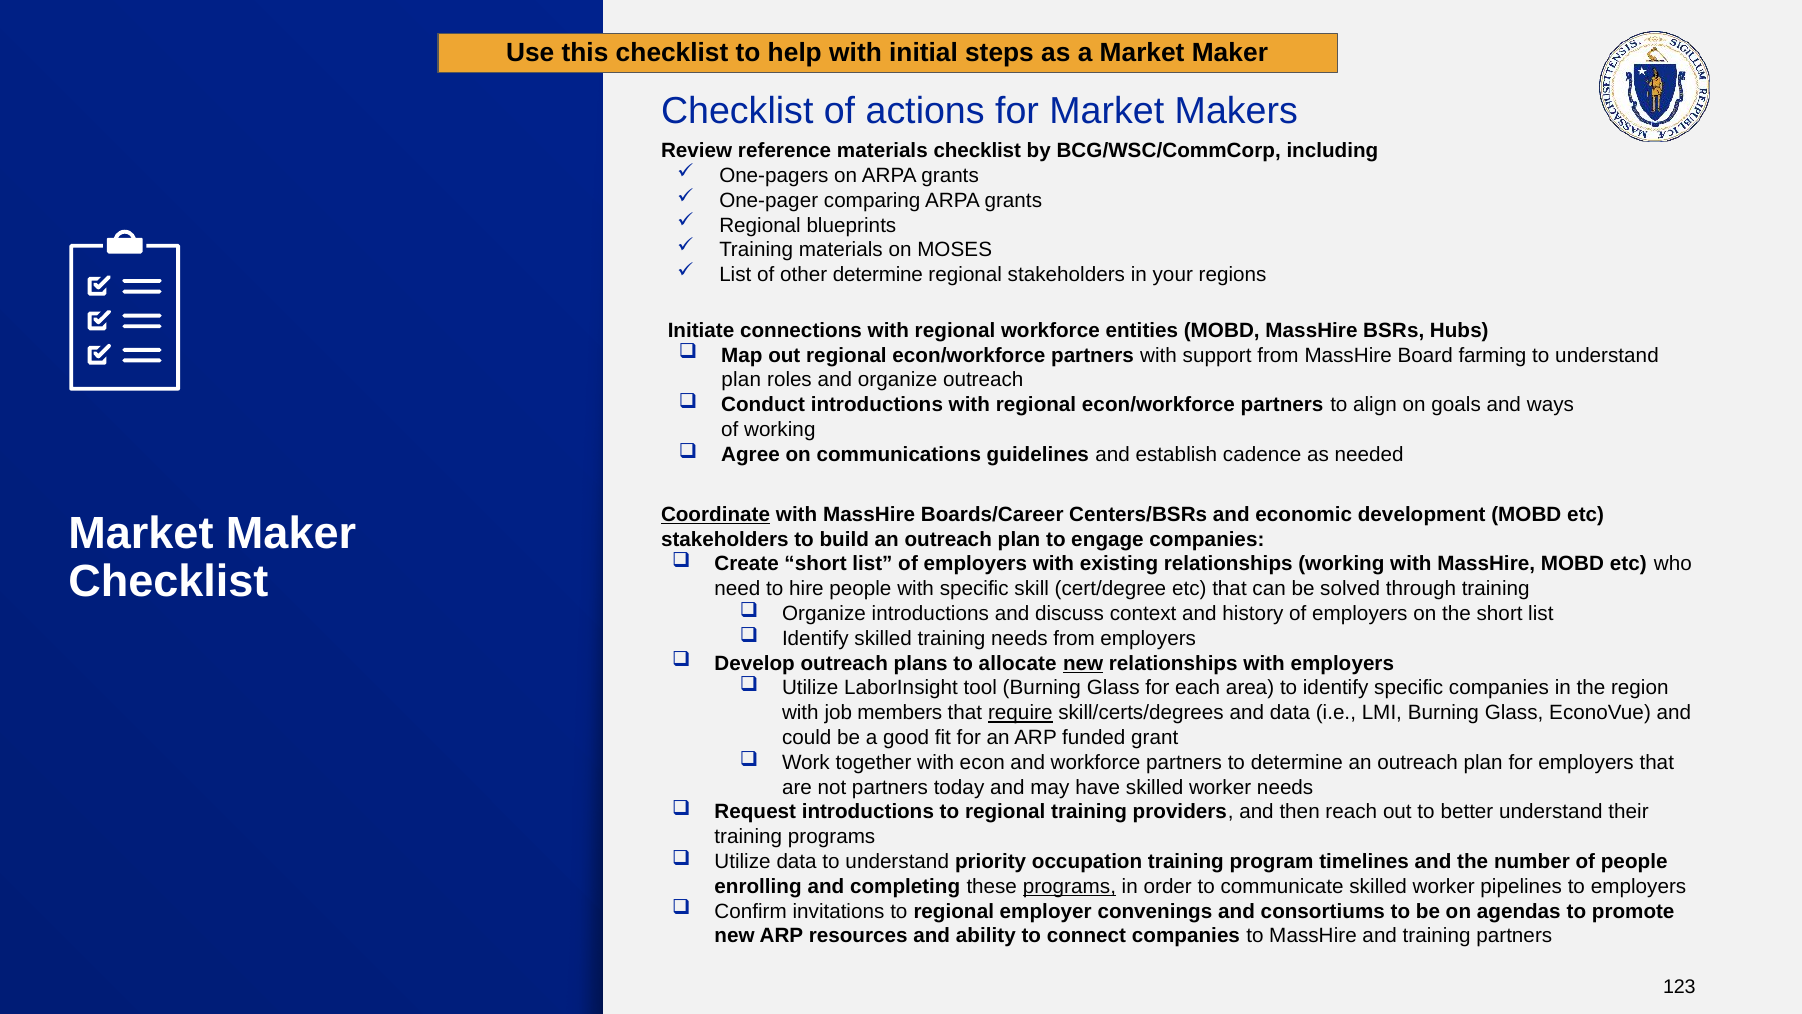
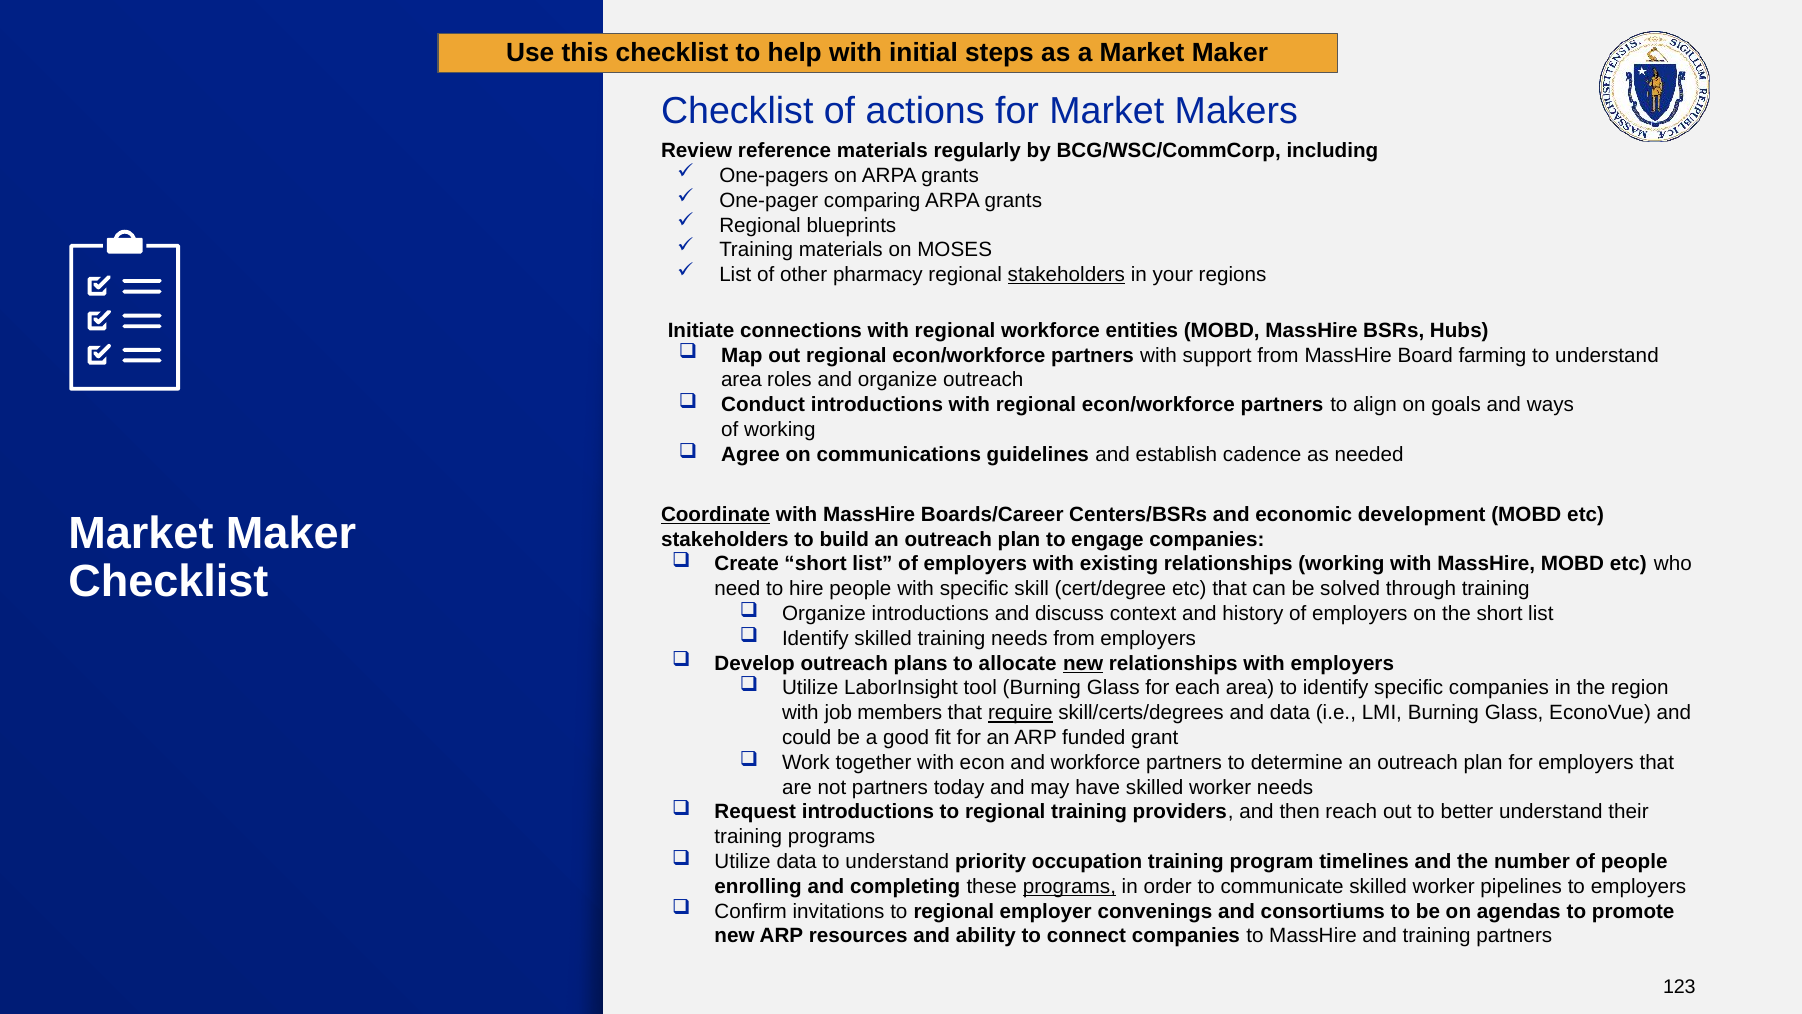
materials checklist: checklist -> regularly (977, 151)
other determine: determine -> pharmacy (878, 275)
stakeholders underline: none -> present (1066, 275)
plan: plan -> area (741, 380)
